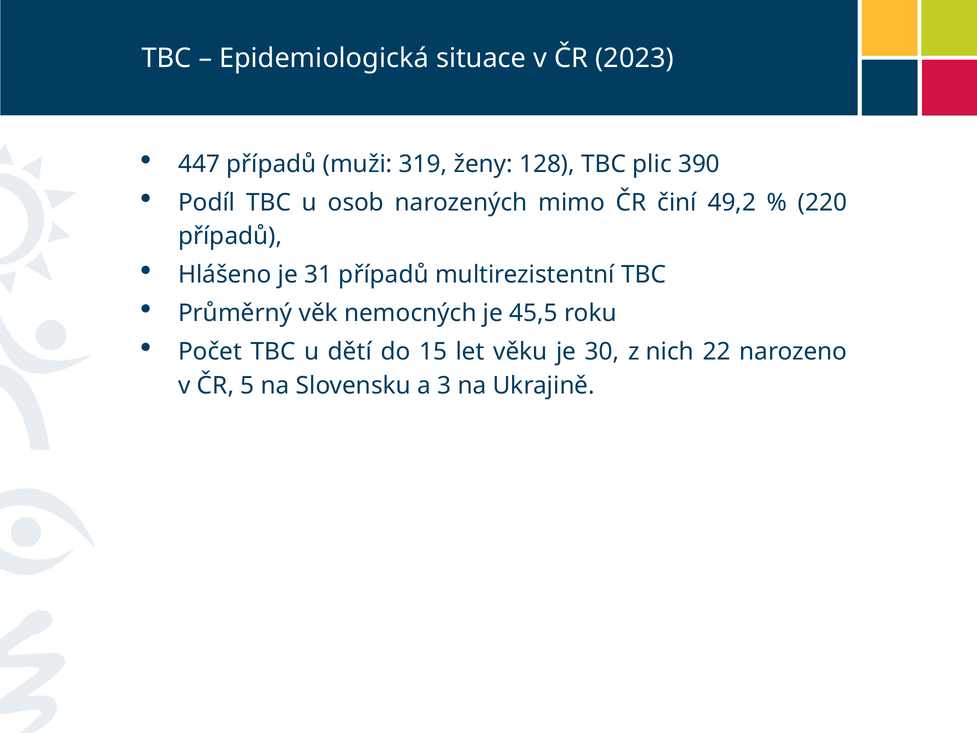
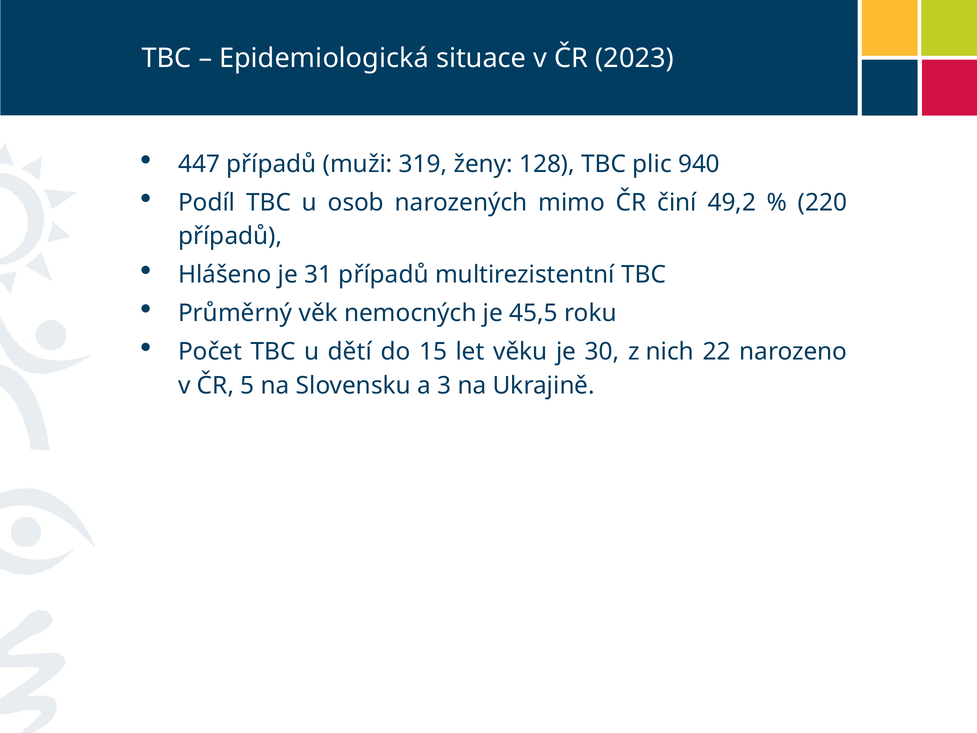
390: 390 -> 940 (699, 164)
